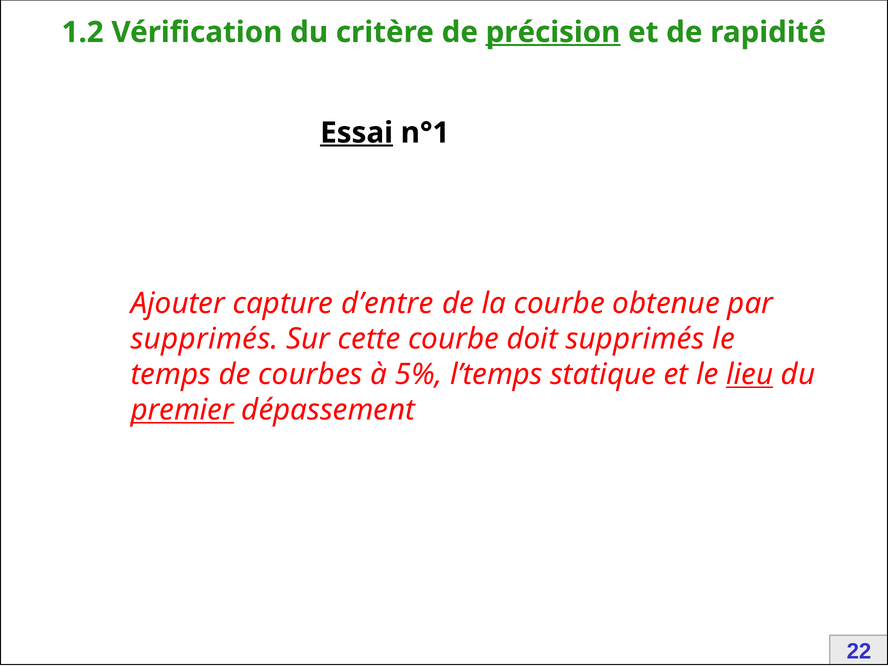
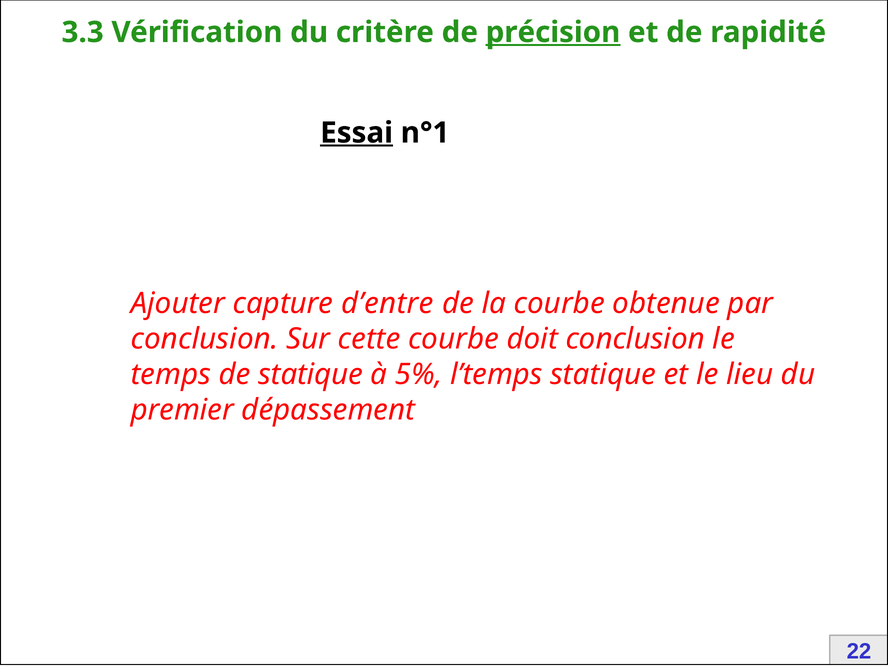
1.2: 1.2 -> 3.3 (83, 32)
supprimés: supprimés -> conclusion (205, 339)
doit supprimés: supprimés -> conclusion (635, 339)
de courbes: courbes -> statique (311, 375)
lieu underline: present -> none (750, 375)
premier underline: present -> none (182, 410)
